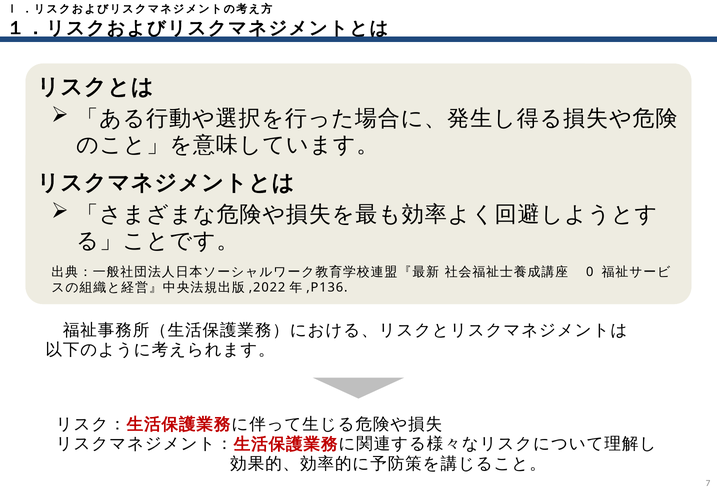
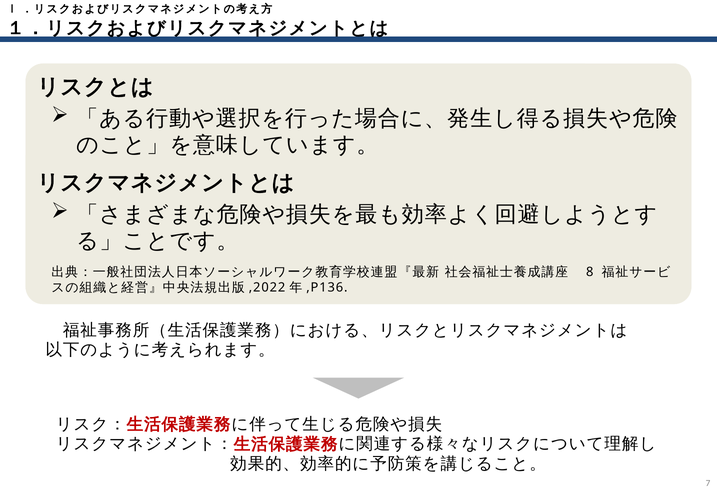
0: 0 -> 8 (590, 272)
